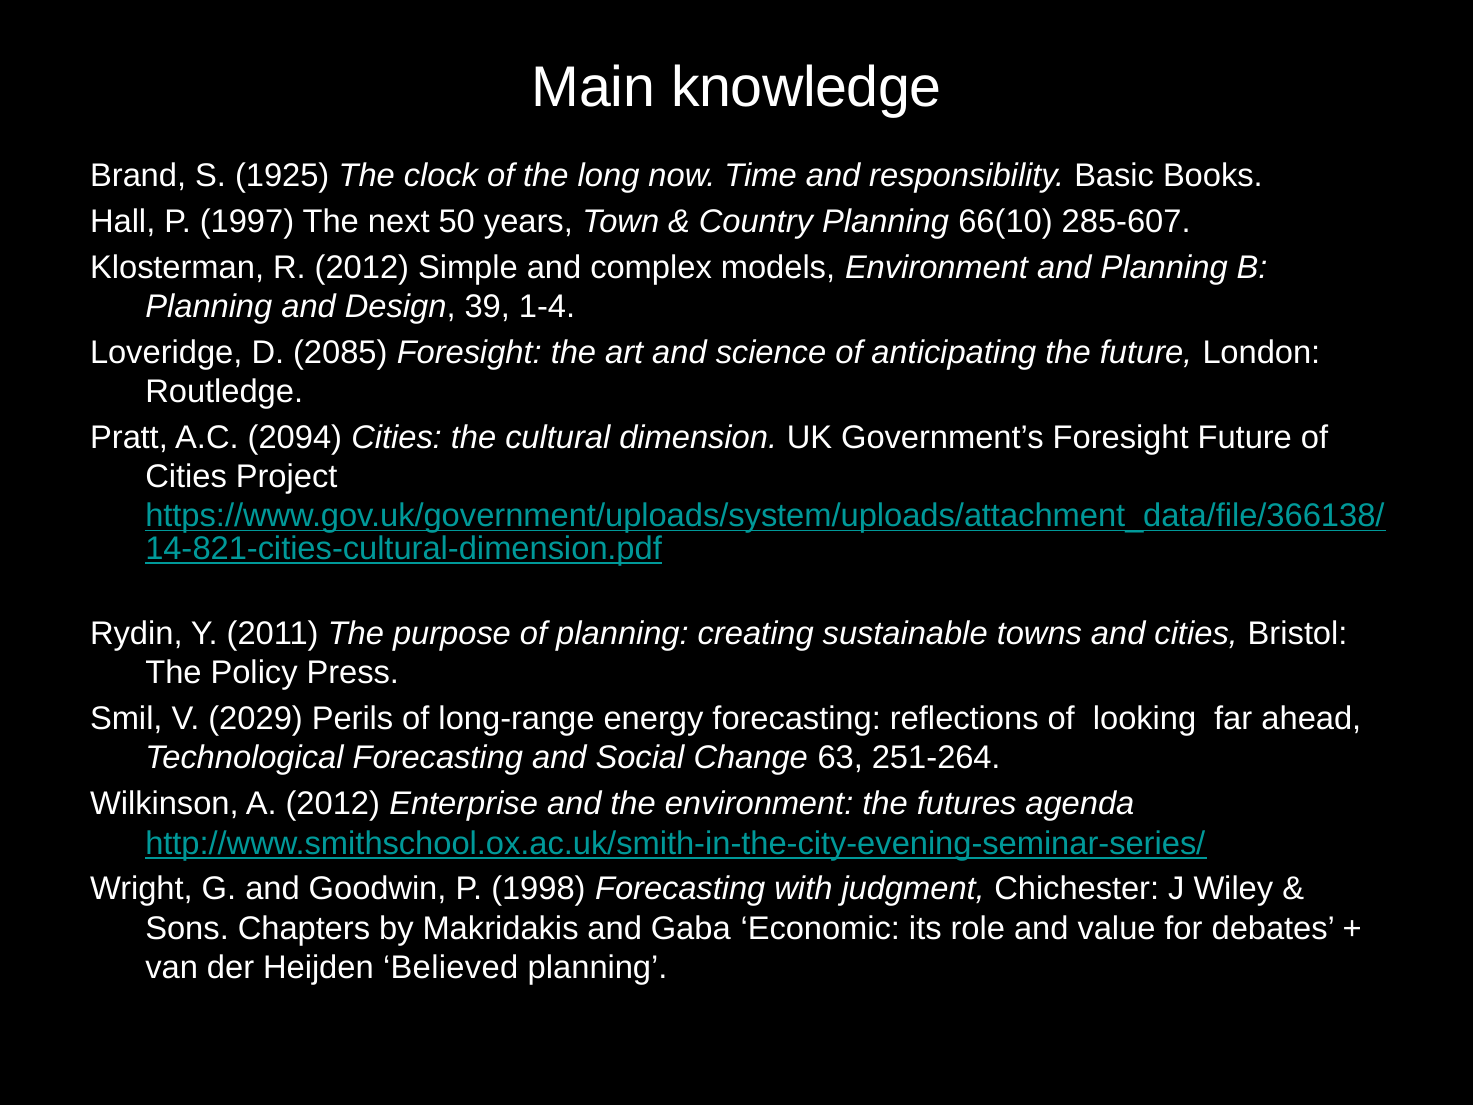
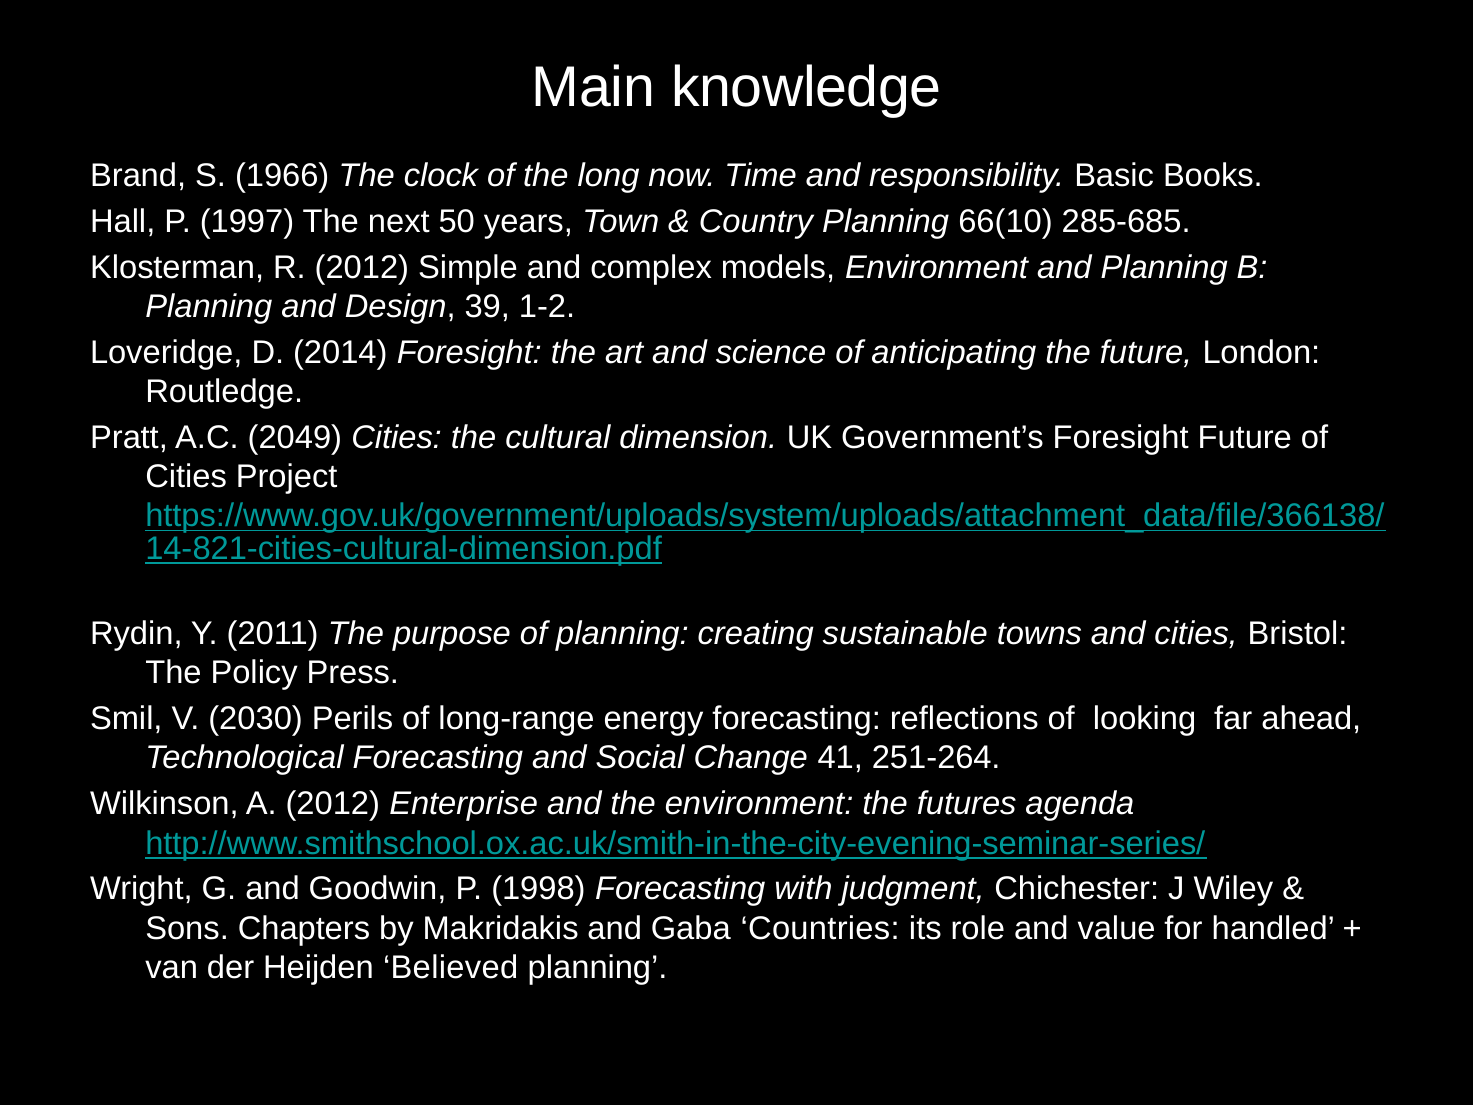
1925: 1925 -> 1966 (282, 176)
285-607: 285-607 -> 285-685 (1126, 221)
1-4: 1-4 -> 1-2 (547, 306)
2085: 2085 -> 2014 (340, 352)
2094: 2094 -> 2049 (295, 437)
2029: 2029 -> 2030 (256, 719)
63: 63 -> 41 (840, 758)
Economic: Economic -> Countries (820, 928)
debates: debates -> handled (1273, 928)
